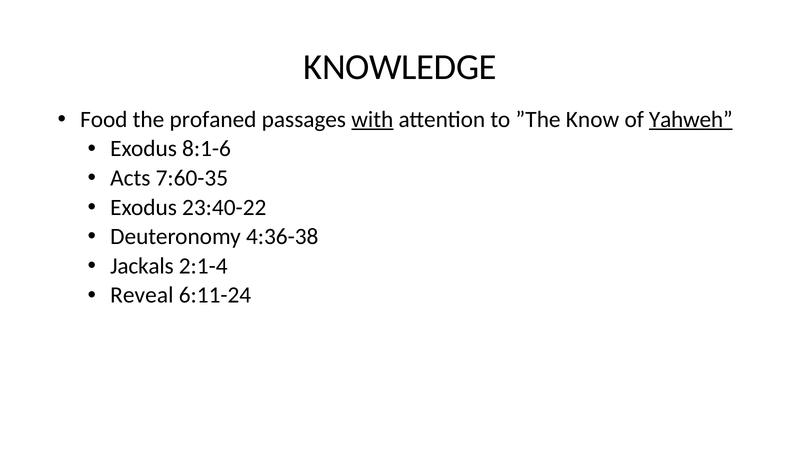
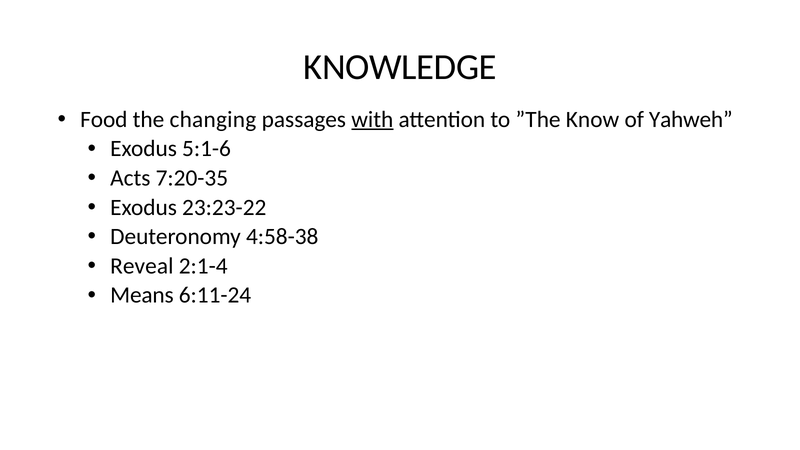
profaned: profaned -> changing (213, 119)
Yahweh underline: present -> none (691, 119)
8:1-6: 8:1-6 -> 5:1-6 (207, 149)
7:60-35: 7:60-35 -> 7:20-35 (192, 178)
23:40-22: 23:40-22 -> 23:23-22 (224, 207)
4:36-38: 4:36-38 -> 4:58-38 (282, 237)
Jackals: Jackals -> Reveal (142, 266)
Reveal: Reveal -> Means (142, 295)
